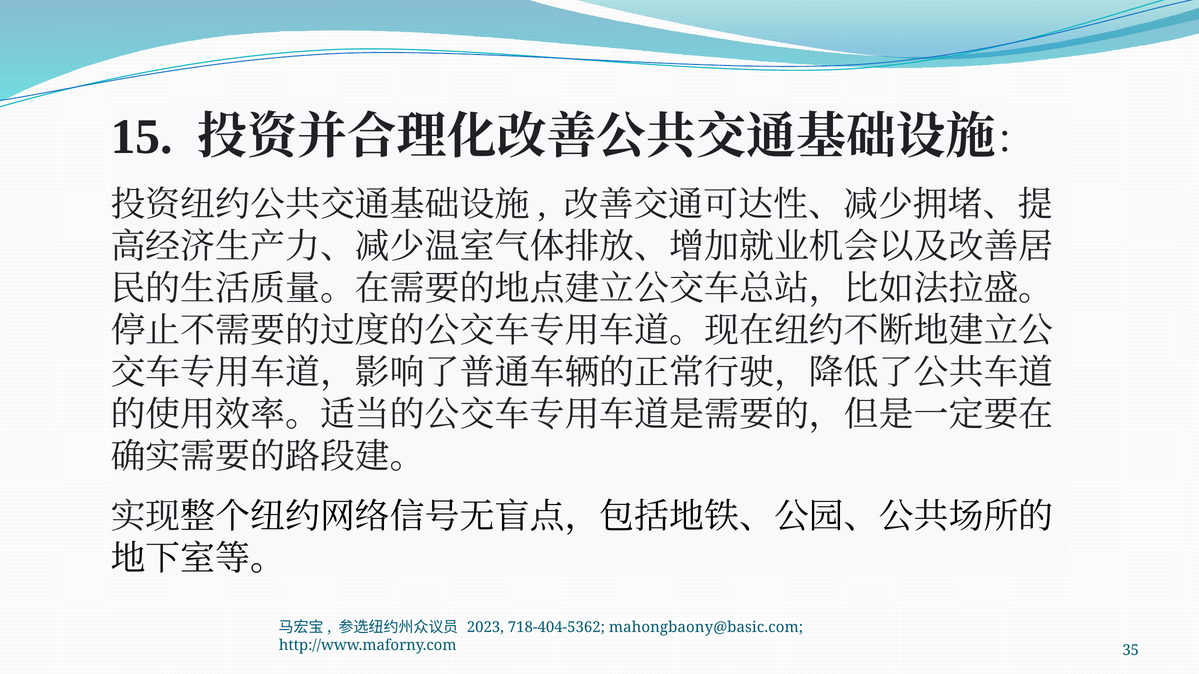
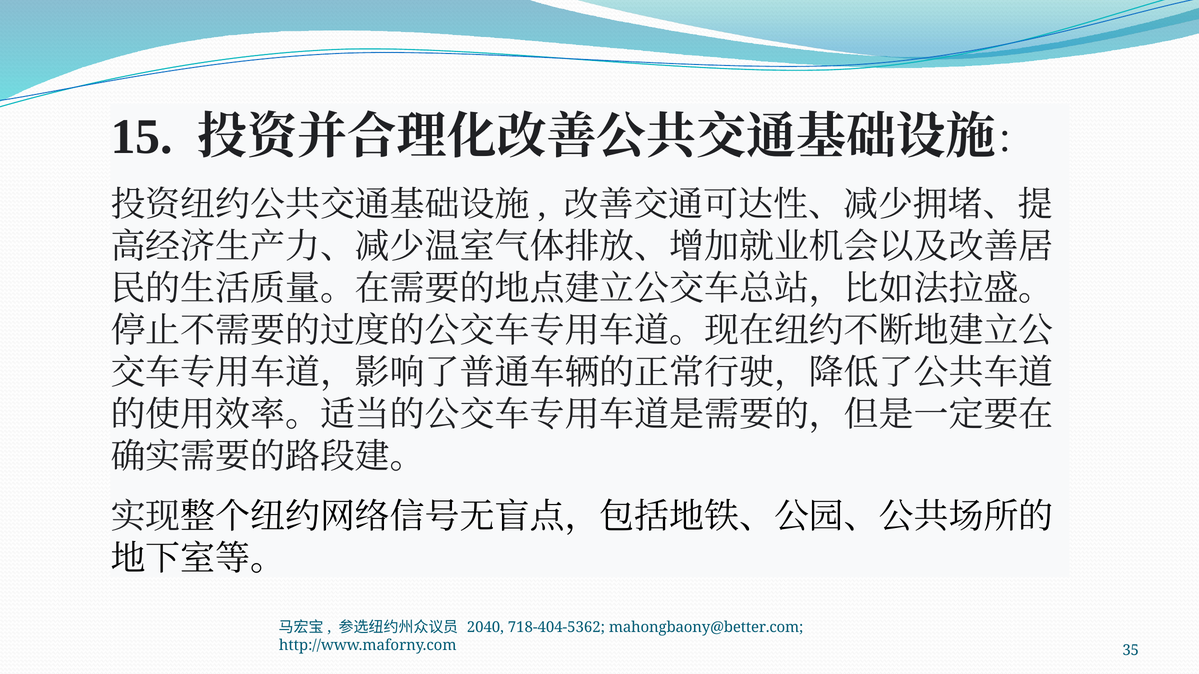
2023: 2023 -> 2040 (485, 628)
mahongbaony@basic.com: mahongbaony@basic.com -> mahongbaony@better.com (706, 628)
